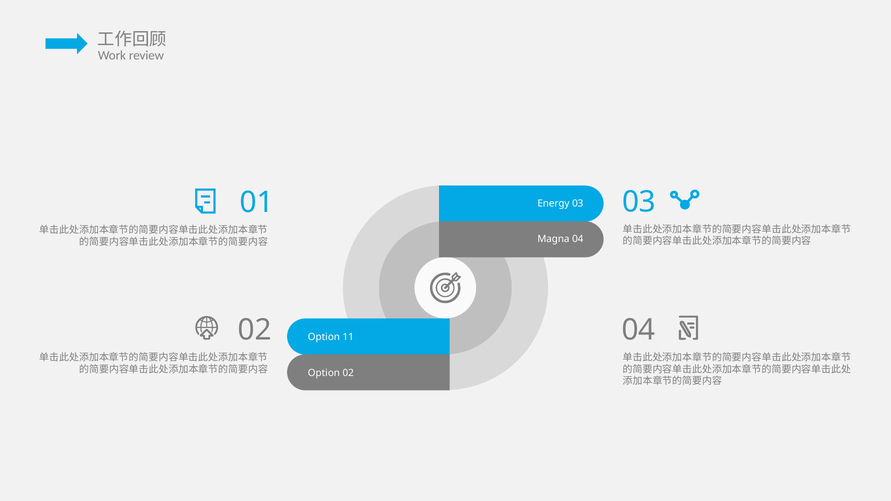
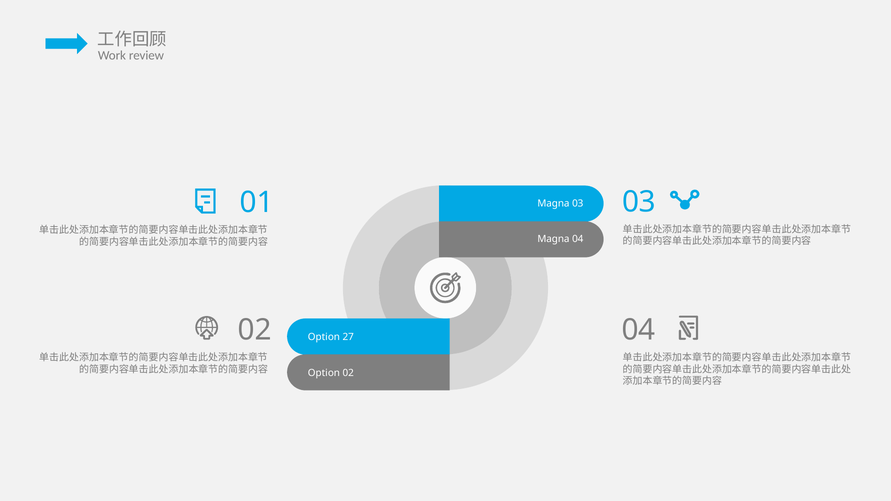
Energy: Energy -> Magna (553, 203)
11: 11 -> 27 (348, 337)
